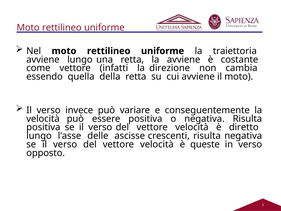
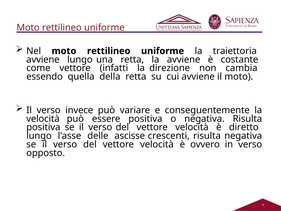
queste: queste -> ovvero (205, 144)
